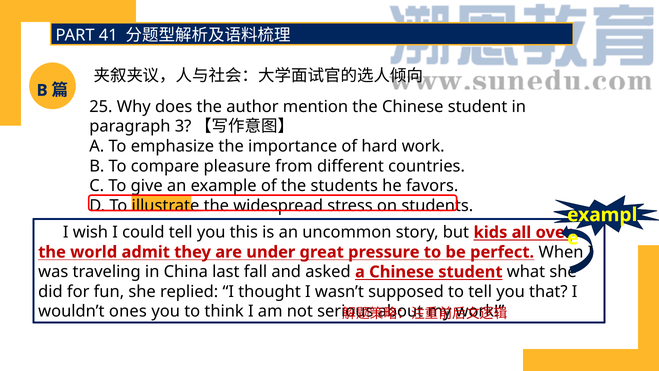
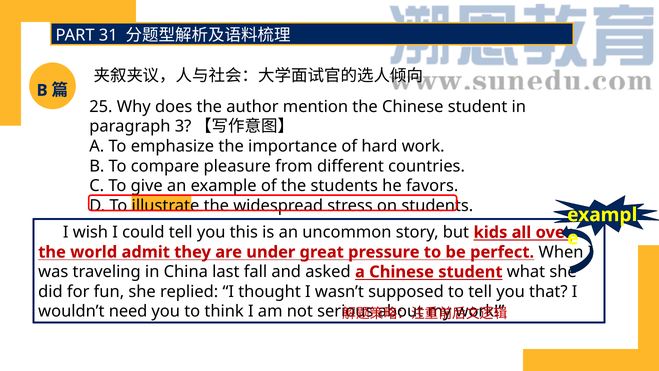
41: 41 -> 31 (108, 35)
ones: ones -> need (128, 311)
